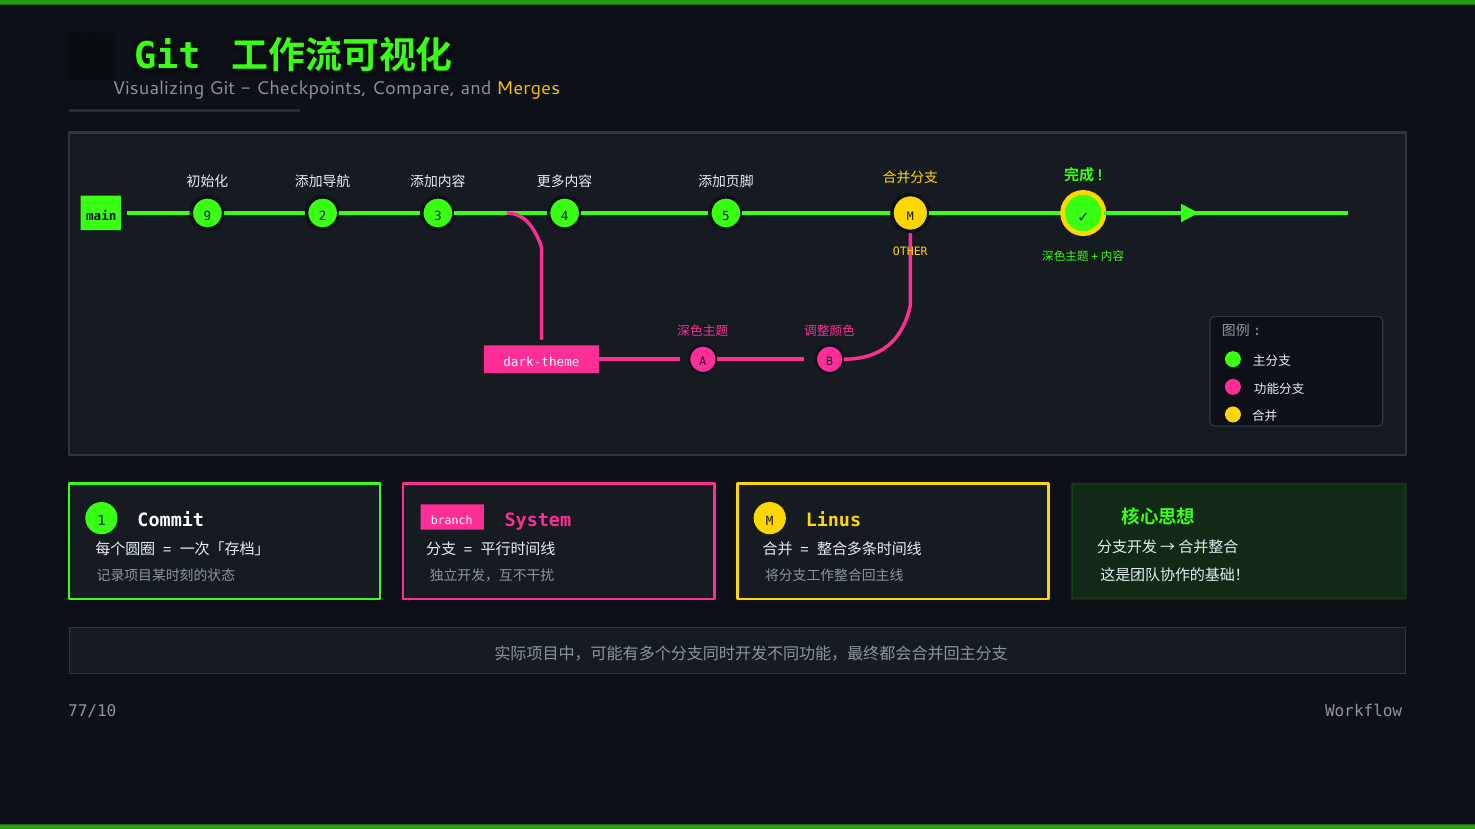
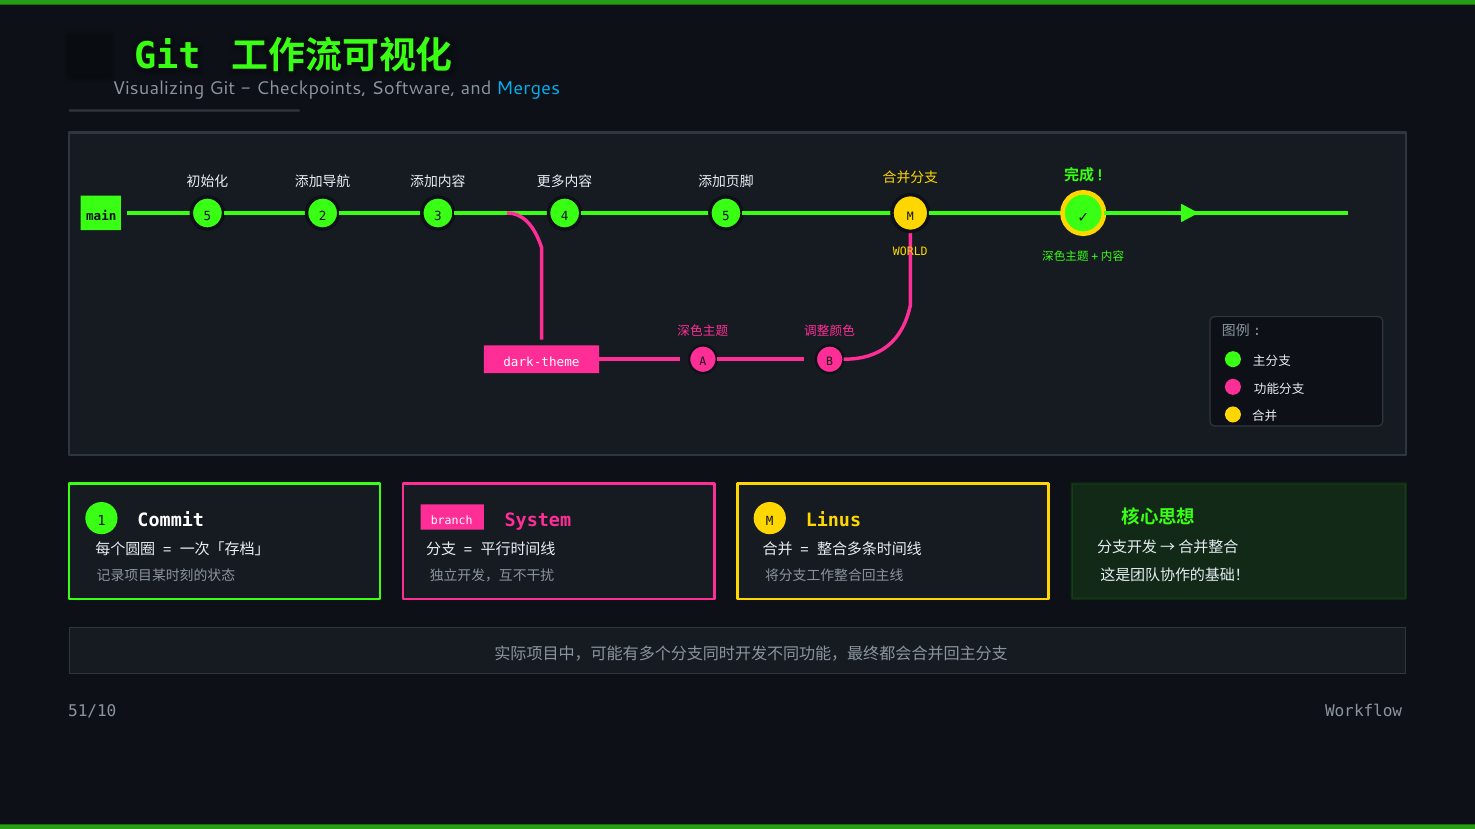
Compare: Compare -> Software (414, 89)
Merges colour: yellow -> light blue (528, 89)
main 9: 9 -> 5 (207, 217)
OTHER: OTHER -> WORLD (910, 251)
77/10: 77/10 -> 51/10 (92, 711)
